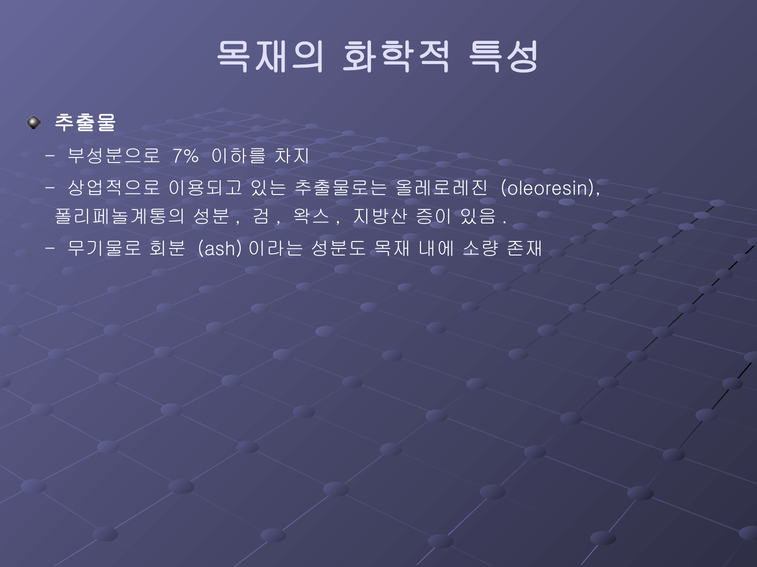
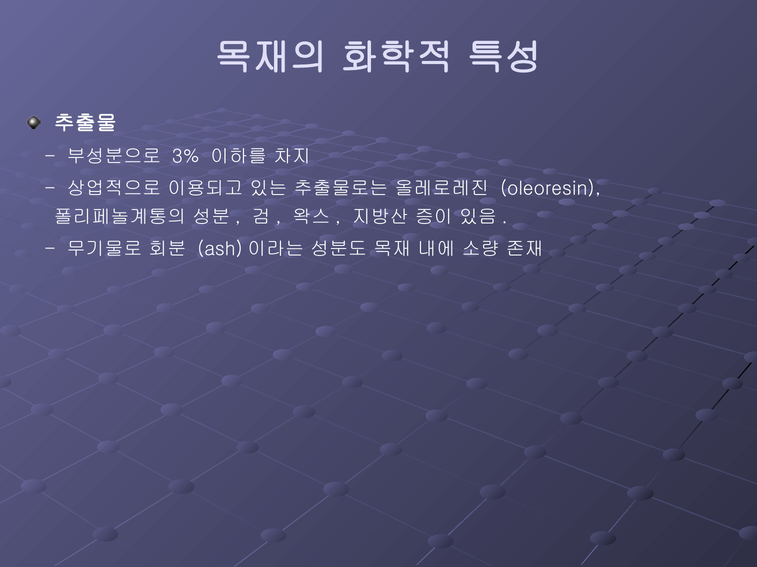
7%: 7% -> 3% (186, 157)
